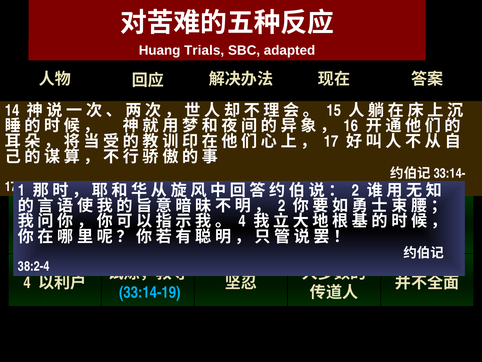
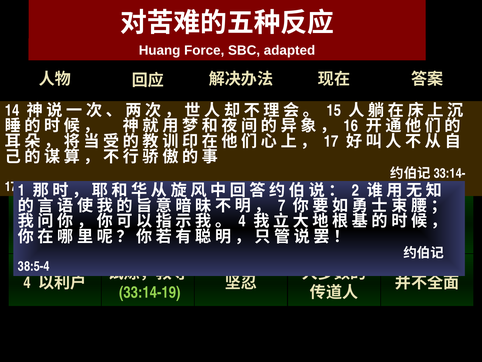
Trials: Trials -> Force (204, 50)
2: 2 -> 7 (282, 206)
38:2-4: 38:2-4 -> 38:5-4 (34, 266)
33:14-19 colour: light blue -> light green (150, 292)
